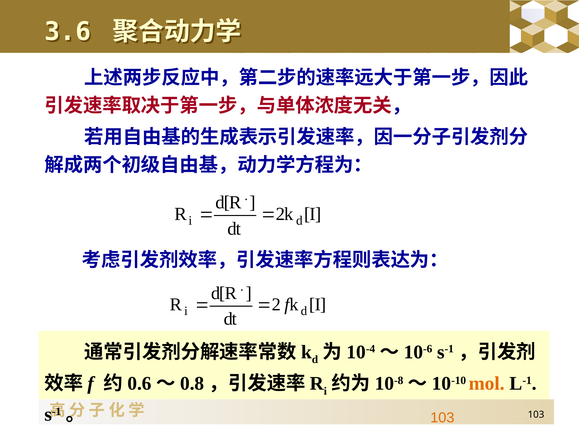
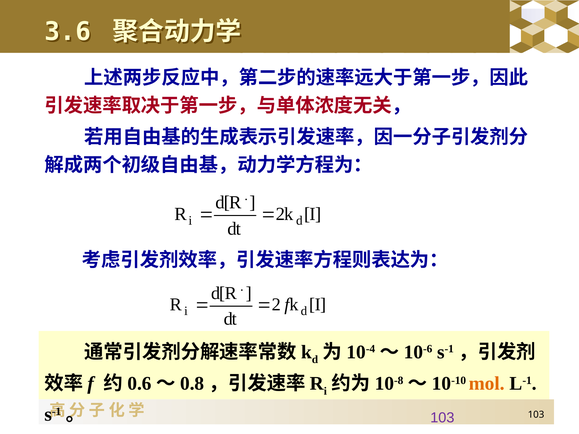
103 colour: orange -> purple (442, 418)
